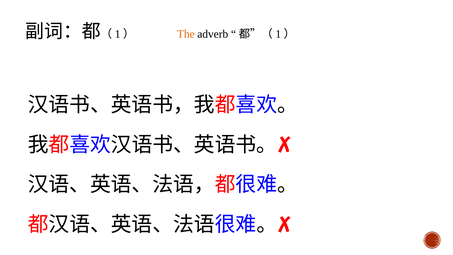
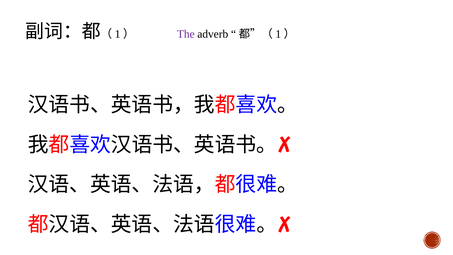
The colour: orange -> purple (186, 34)
